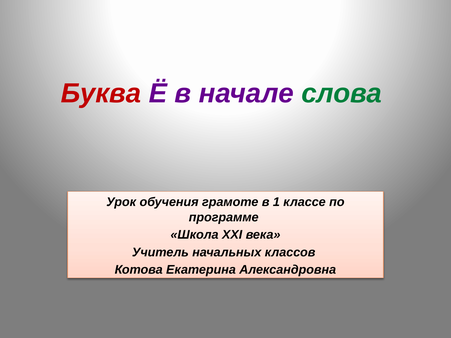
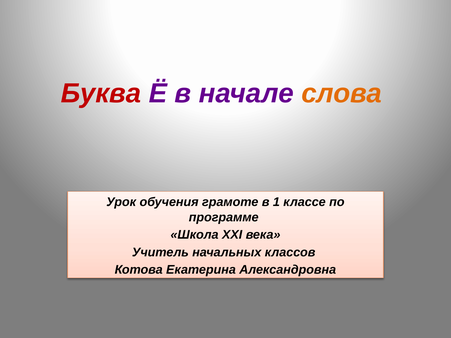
слова colour: green -> orange (342, 94)
